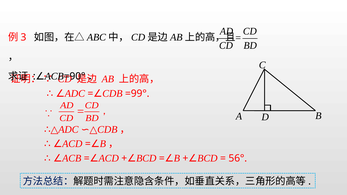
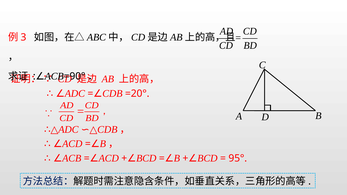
=99°: =99° -> =20° (137, 94)
56°: 56° -> 95° (238, 158)
